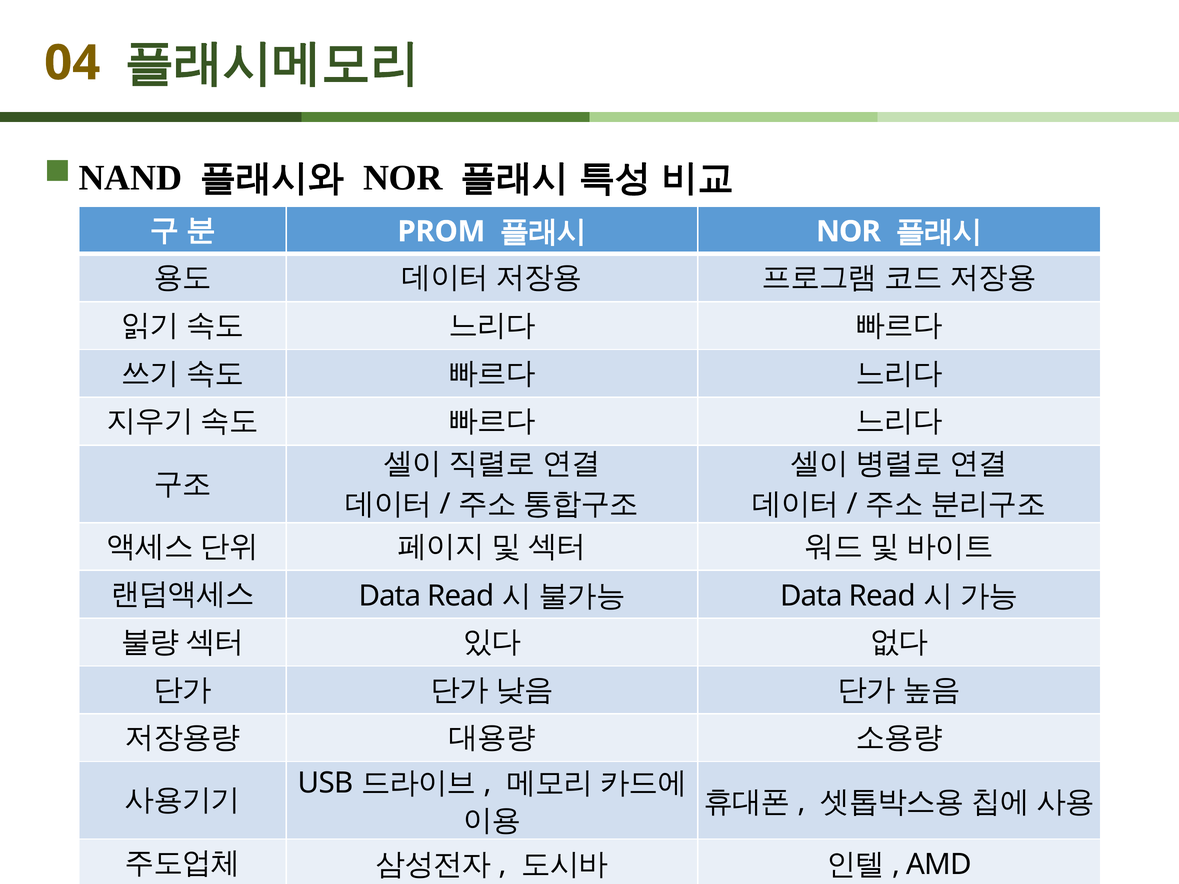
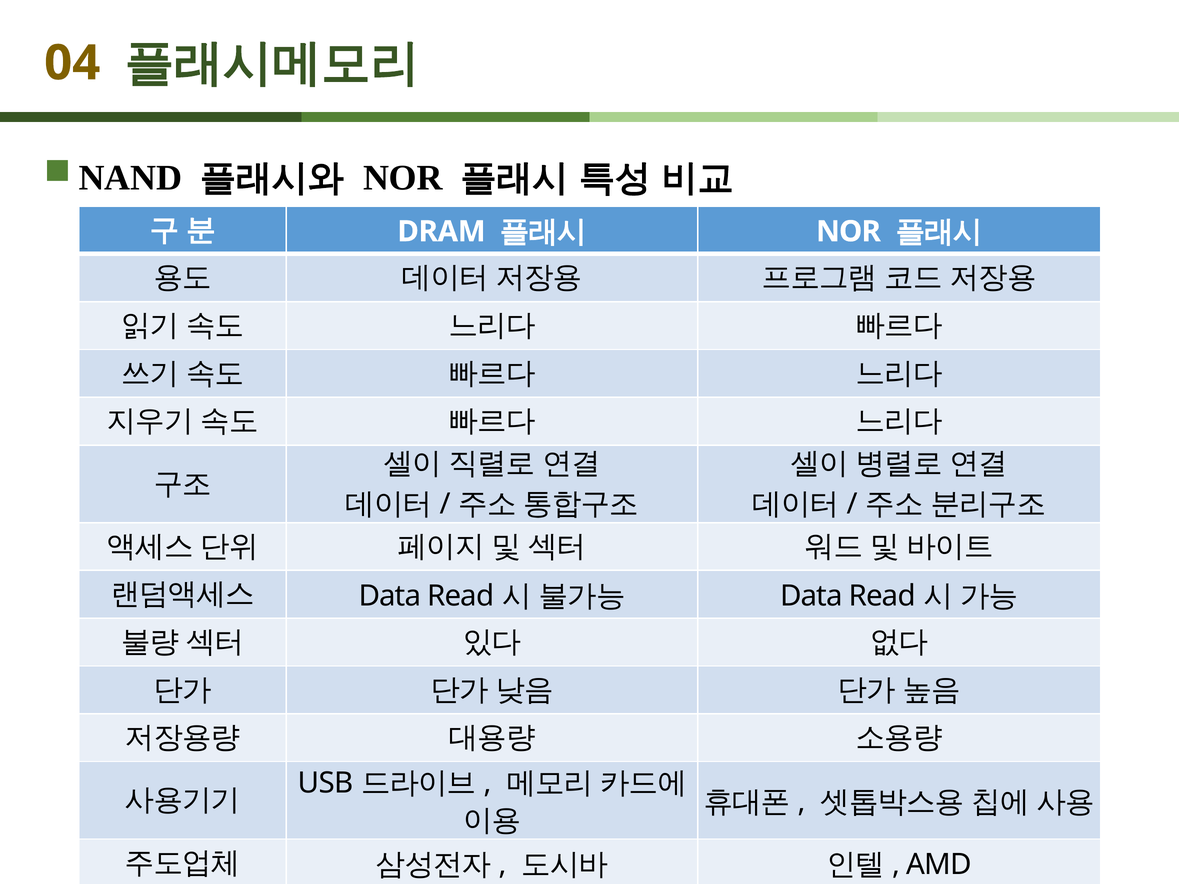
PROM: PROM -> DRAM (441, 232)
